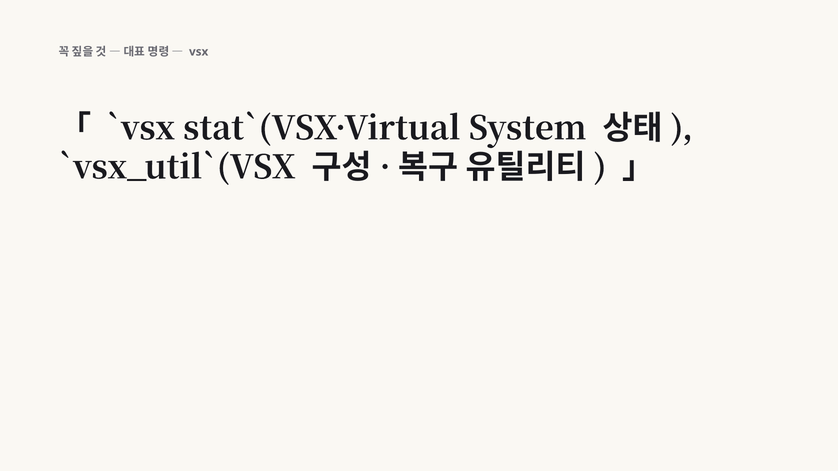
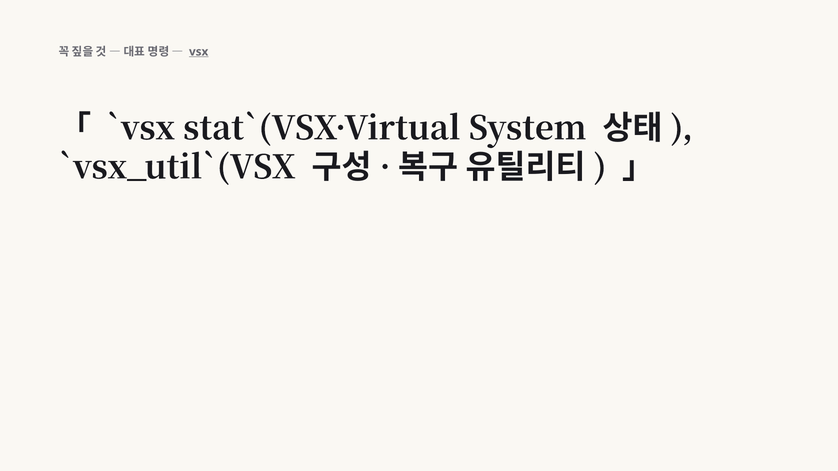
vsx underline: none -> present (199, 52)
